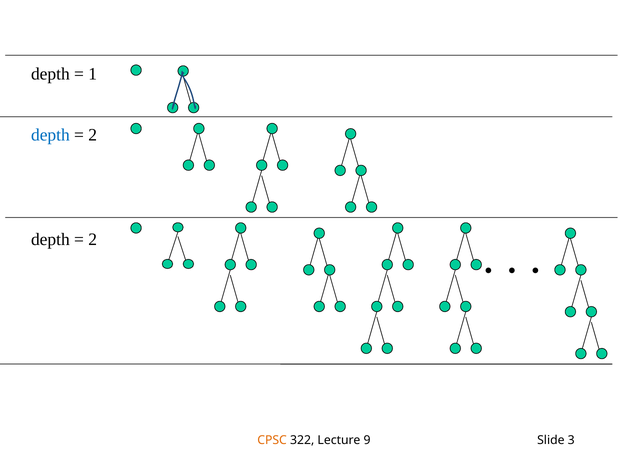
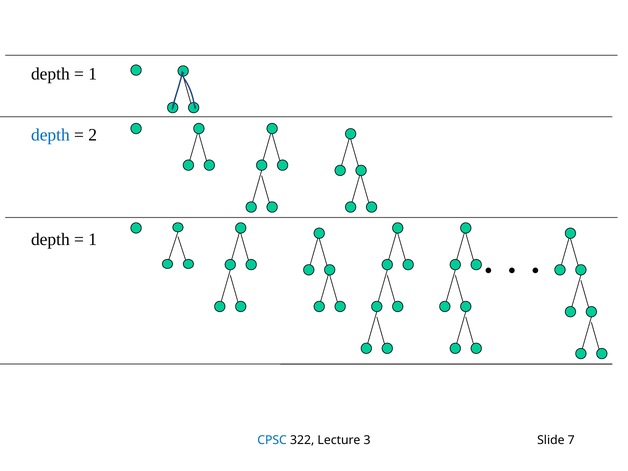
2: 2 -> 1 (93, 240)
CPSC colour: orange -> blue (272, 440)
9: 9 -> 3 (367, 440)
3: 3 -> 7 (571, 440)
